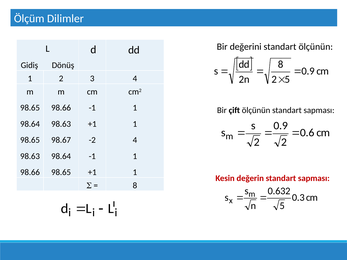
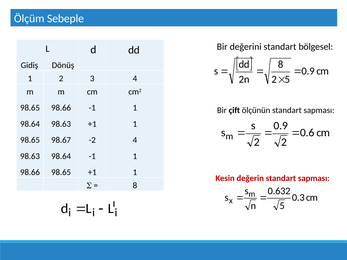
Dilimler: Dilimler -> Sebeple (65, 19)
standart ölçünün: ölçünün -> bölgesel (316, 47)
